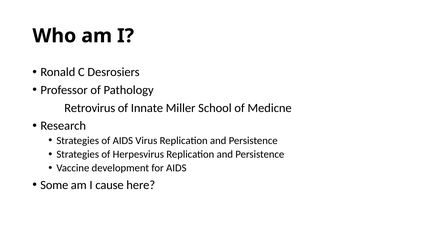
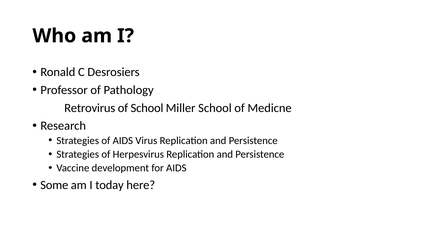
of Innate: Innate -> School (147, 108)
cause: cause -> today (110, 185)
